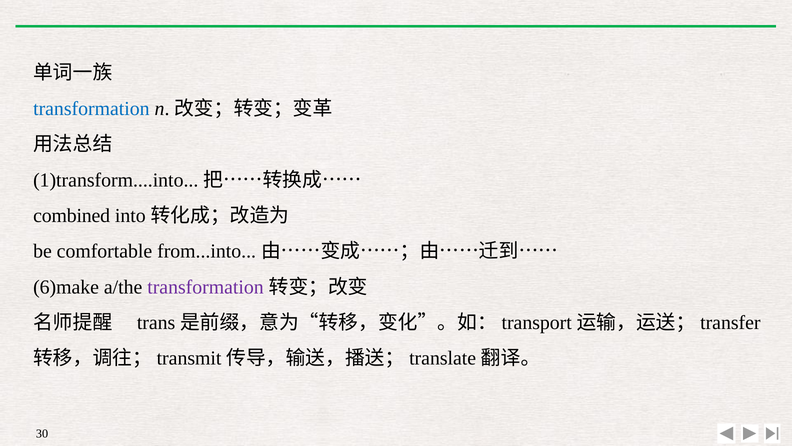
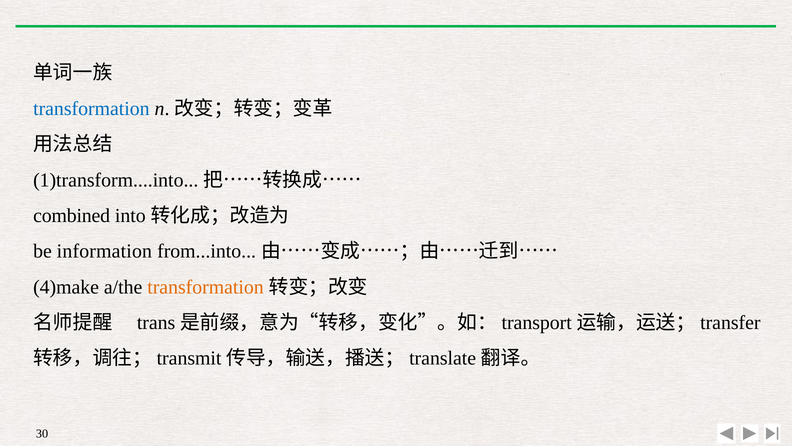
comfortable: comfortable -> information (104, 251)
6)make: 6)make -> 4)make (66, 287)
transformation colour: purple -> orange (206, 287)
